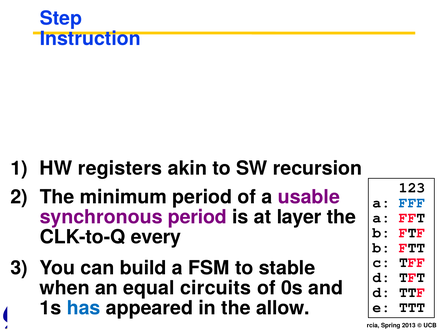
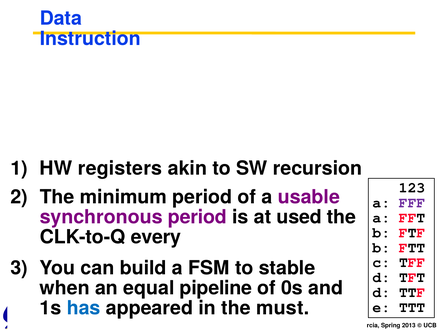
Step: Step -> Data (61, 18)
FFF colour: blue -> purple (412, 203)
layer: layer -> used (299, 217)
equal circuits: circuits -> pipeline (216, 288)
allow: allow -> must (283, 308)
